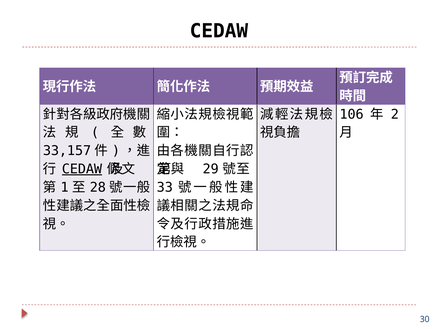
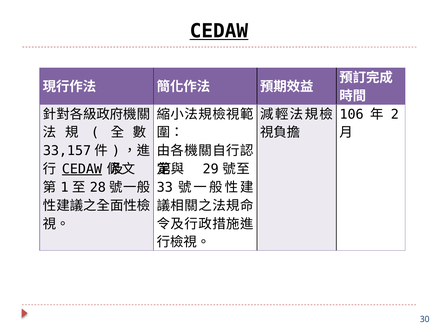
CEDAW underline: none -> present (219, 31)
